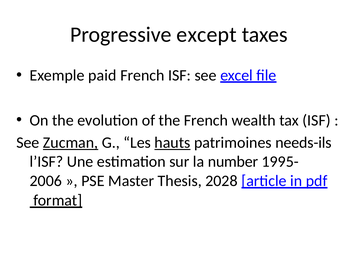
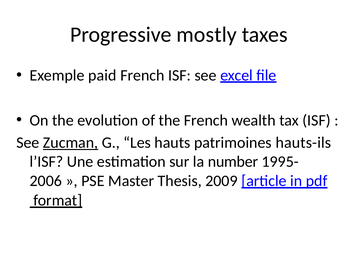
except: except -> mostly (207, 35)
hauts underline: present -> none (172, 142)
needs-ils: needs-ils -> hauts-ils (303, 142)
2028: 2028 -> 2009 (221, 181)
